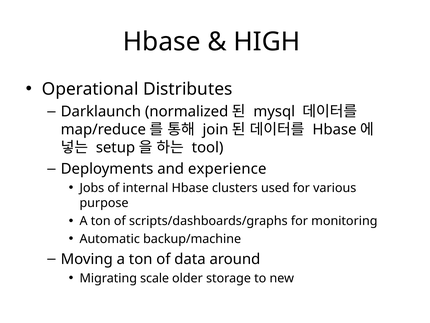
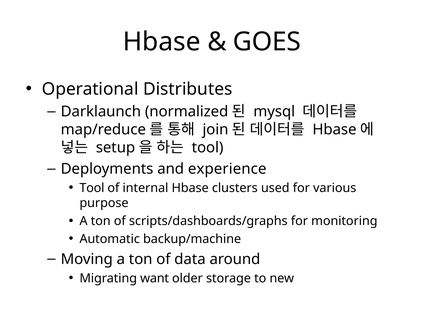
HIGH: HIGH -> GOES (267, 42)
Jobs: Jobs -> Tool (92, 188)
scale: scale -> want (155, 278)
